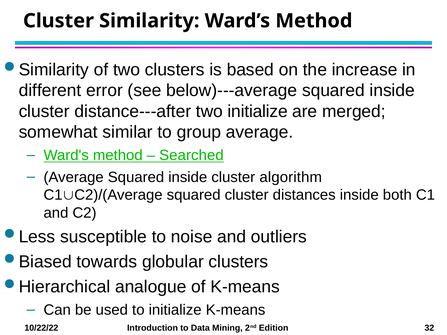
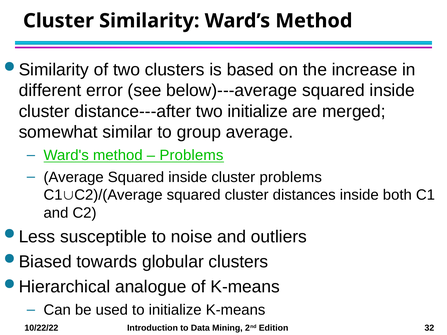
Searched: Searched -> Problems (191, 155)
cluster algorithm: algorithm -> problems (291, 177)
